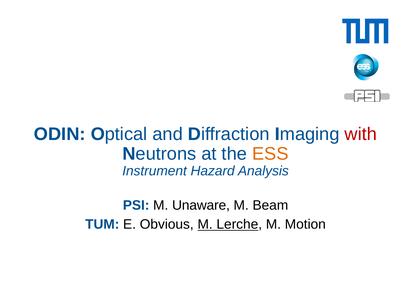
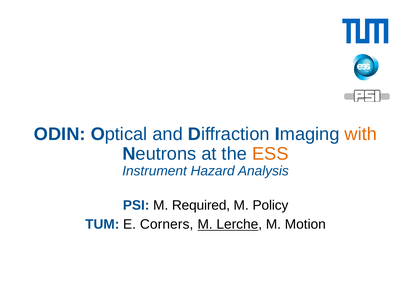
with colour: red -> orange (361, 134)
Unaware: Unaware -> Required (201, 206)
Beam: Beam -> Policy (270, 206)
Obvious: Obvious -> Corners (167, 225)
